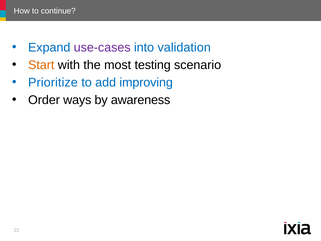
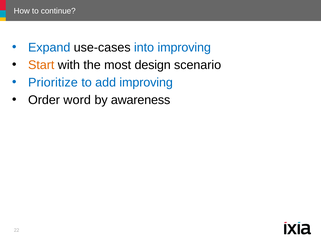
use-cases colour: purple -> black (102, 47)
into validation: validation -> improving (184, 47)
testing: testing -> design (153, 65)
ways: ways -> word (77, 100)
